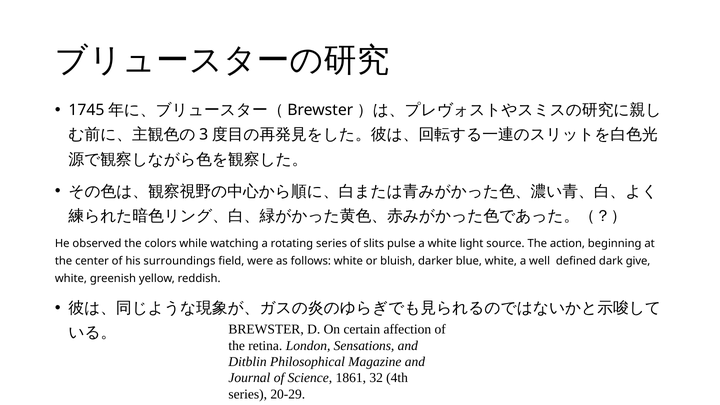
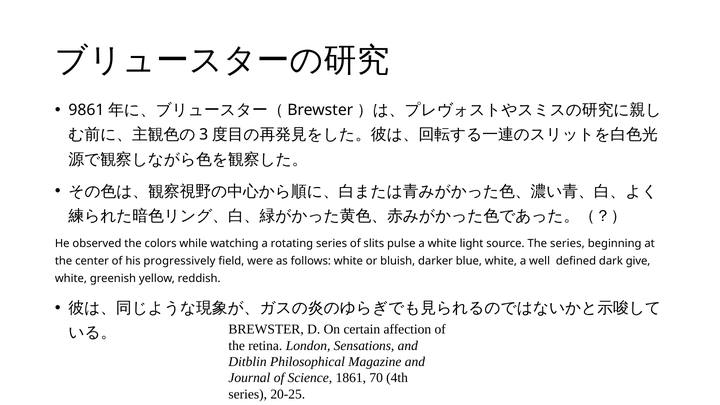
1745: 1745 -> 9861 (86, 110)
The action: action -> series (567, 243)
surroundings: surroundings -> progressively (179, 261)
32: 32 -> 70 (376, 378)
20-29: 20-29 -> 20-25 (288, 394)
